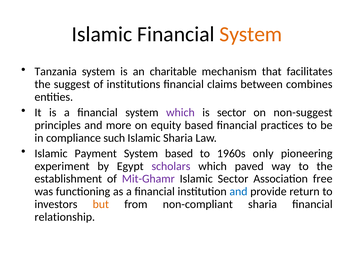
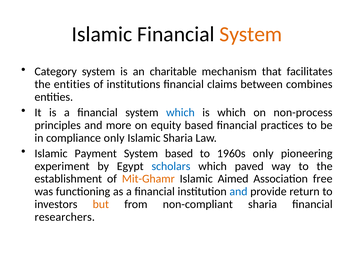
Tanzania: Tanzania -> Category (56, 72)
the suggest: suggest -> entities (72, 84)
which colour: purple -> blue (180, 113)
is sector: sector -> which (232, 113)
non-suggest: non-suggest -> non-process (303, 113)
compliance such: such -> only (114, 138)
scholars colour: purple -> blue (171, 166)
Mit-Ghamr colour: purple -> orange (148, 179)
Islamic Sector: Sector -> Aimed (233, 179)
relationship: relationship -> researchers (65, 217)
